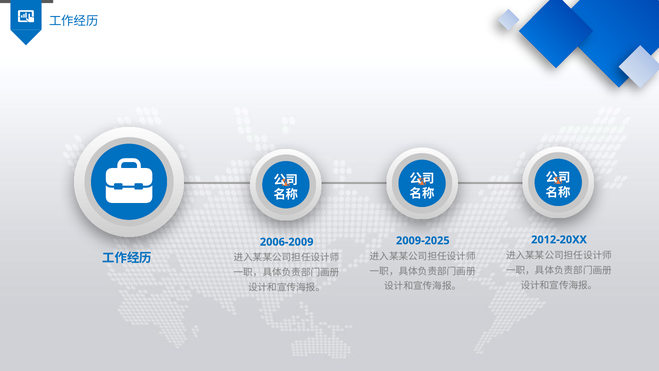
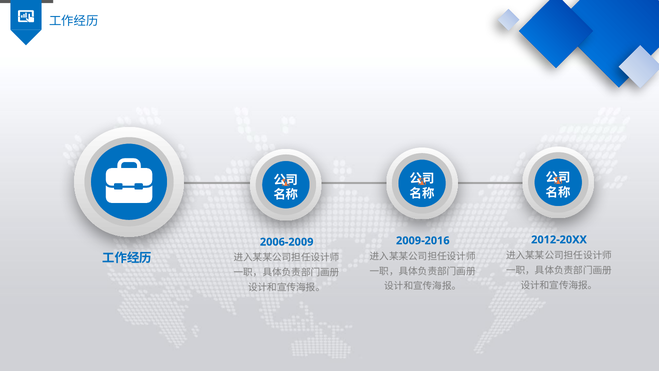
2009-2025: 2009-2025 -> 2009-2016 (423, 240)
